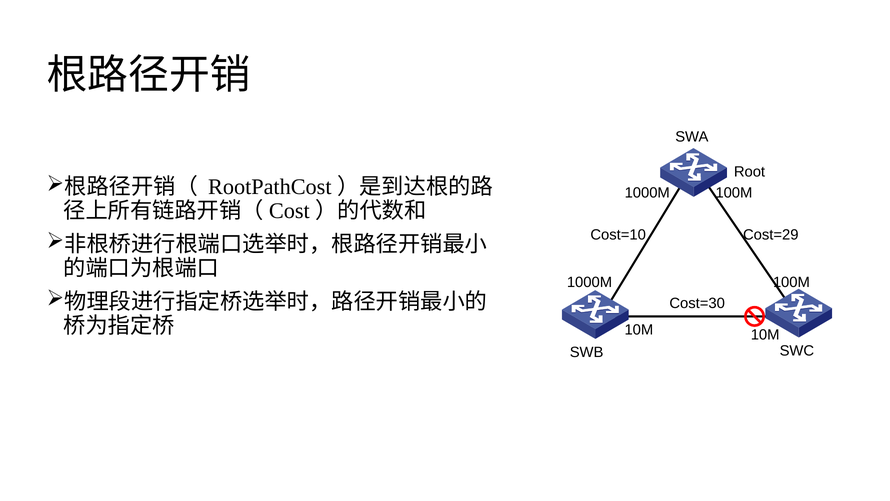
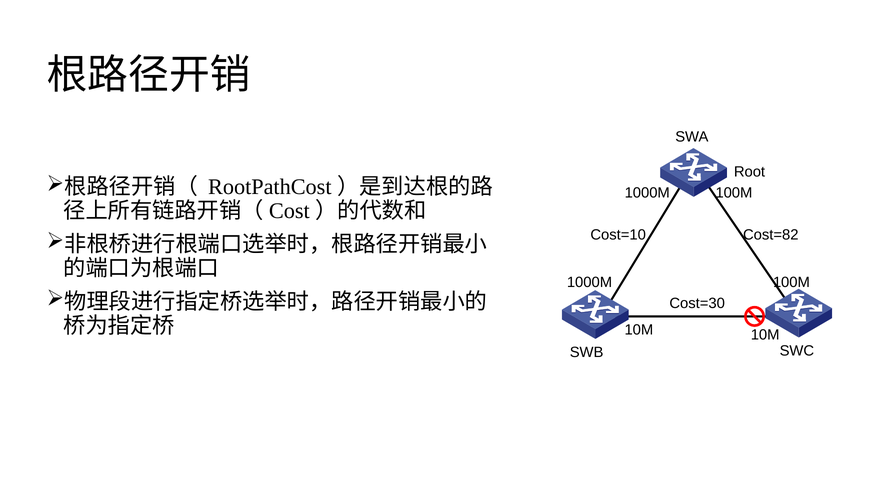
Cost=29: Cost=29 -> Cost=82 (771, 235)
